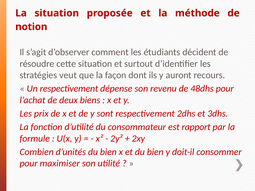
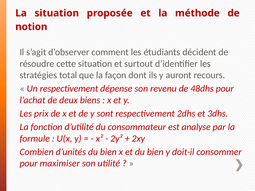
veut: veut -> total (68, 75)
rapport: rapport -> analyse (196, 127)
